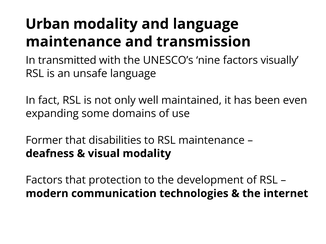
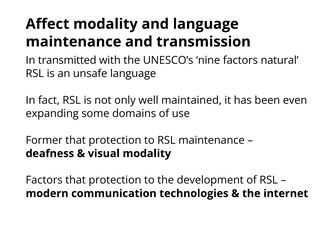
Urban: Urban -> Affect (48, 24)
visually: visually -> natural (280, 60)
disabilities: disabilities -> protection (115, 140)
